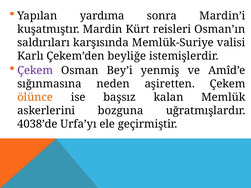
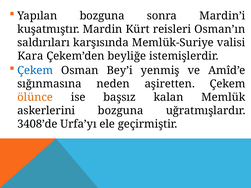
Yapılan yardıma: yardıma -> bozguna (102, 16)
Karlı: Karlı -> Kara (30, 56)
Çekem colour: purple -> blue (35, 71)
4038’de: 4038’de -> 3408’de (37, 124)
